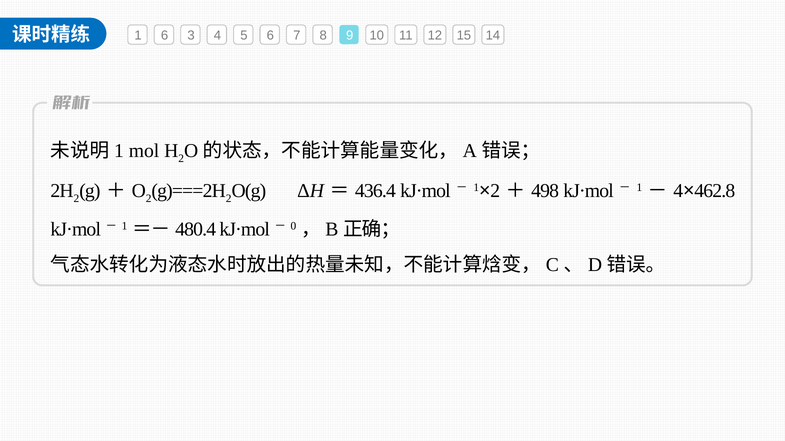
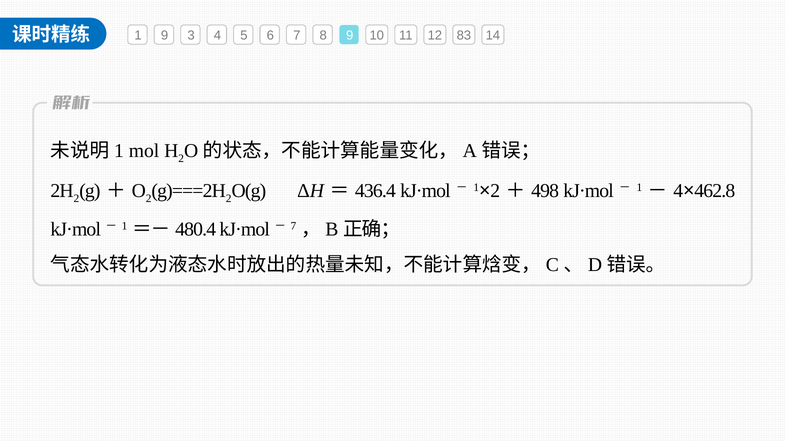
1 6: 6 -> 9 (165, 36)
15: 15 -> 83 (464, 36)
0: 0 -> 7 (293, 226)
